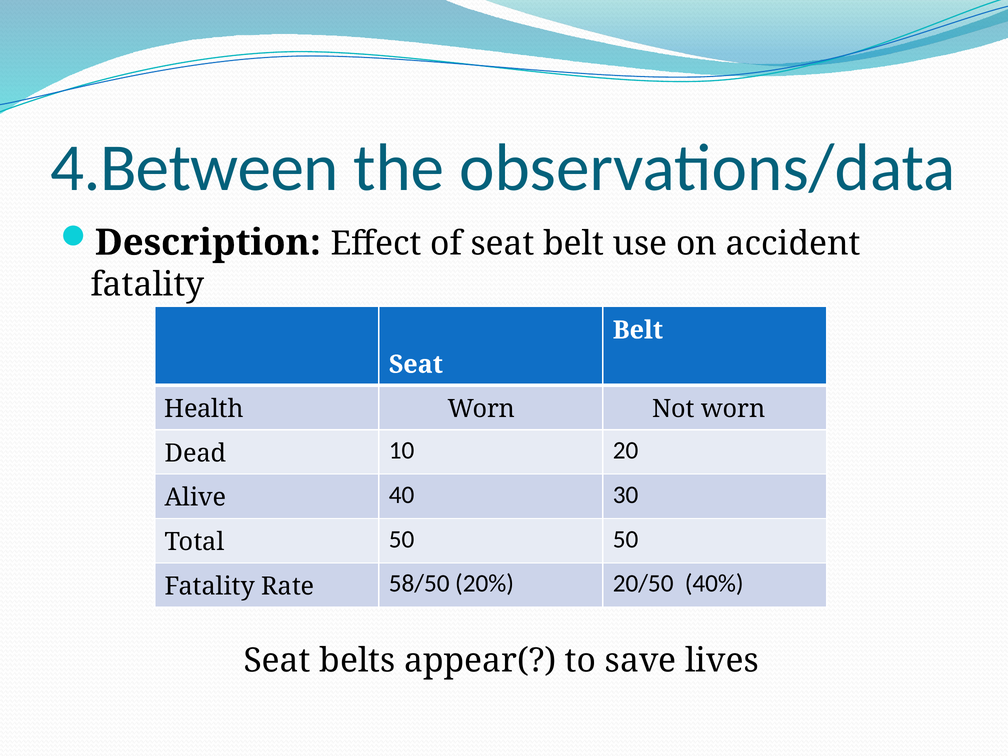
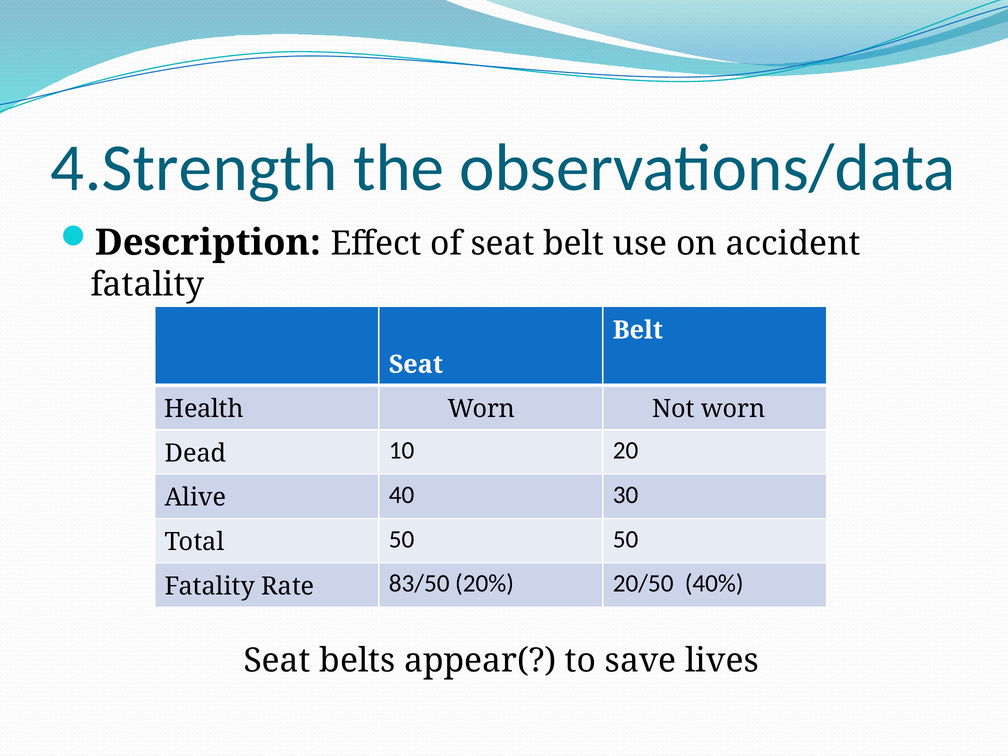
4.Between: 4.Between -> 4.Strength (194, 168)
58/50: 58/50 -> 83/50 (419, 584)
